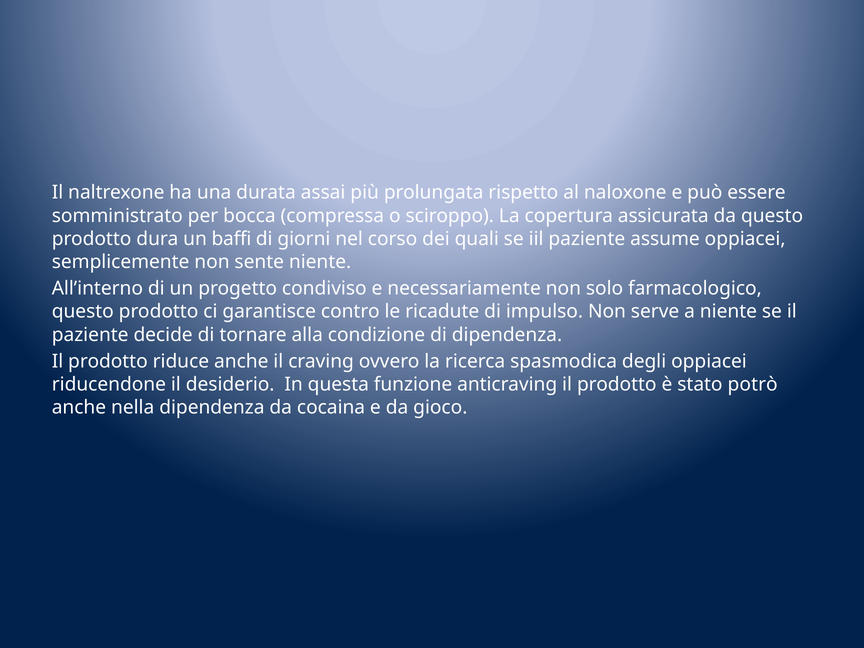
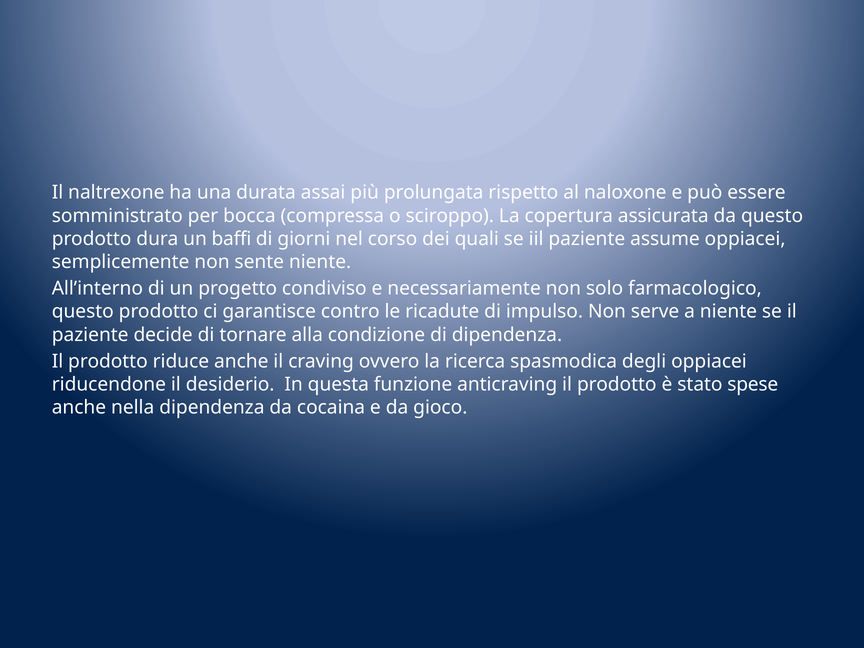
potrò: potrò -> spese (753, 385)
